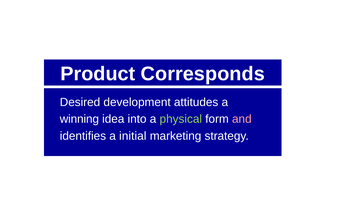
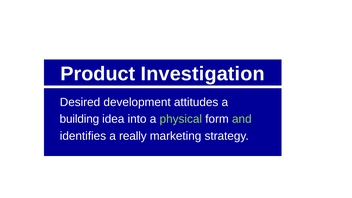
Corresponds: Corresponds -> Investigation (203, 74)
winning: winning -> building (79, 119)
and colour: pink -> light green (242, 119)
initial: initial -> really (133, 136)
